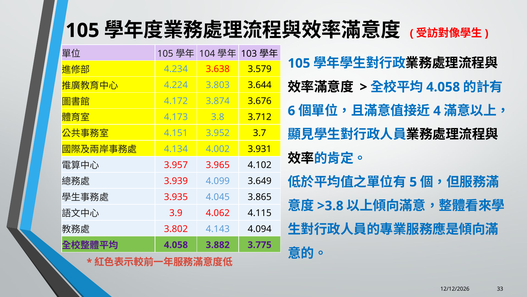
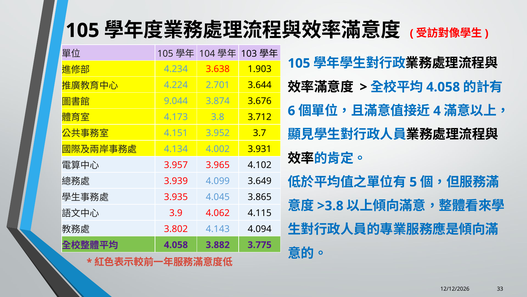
3.579: 3.579 -> 1.903 (260, 69)
3.803: 3.803 -> 2.701 (218, 85)
4.172: 4.172 -> 9.044 (176, 101)
